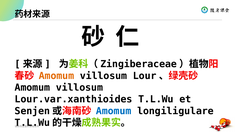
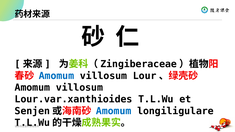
Amomum colour: orange -> blue (56, 76)
